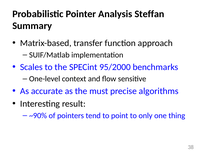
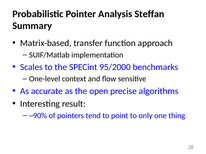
must: must -> open (99, 91)
